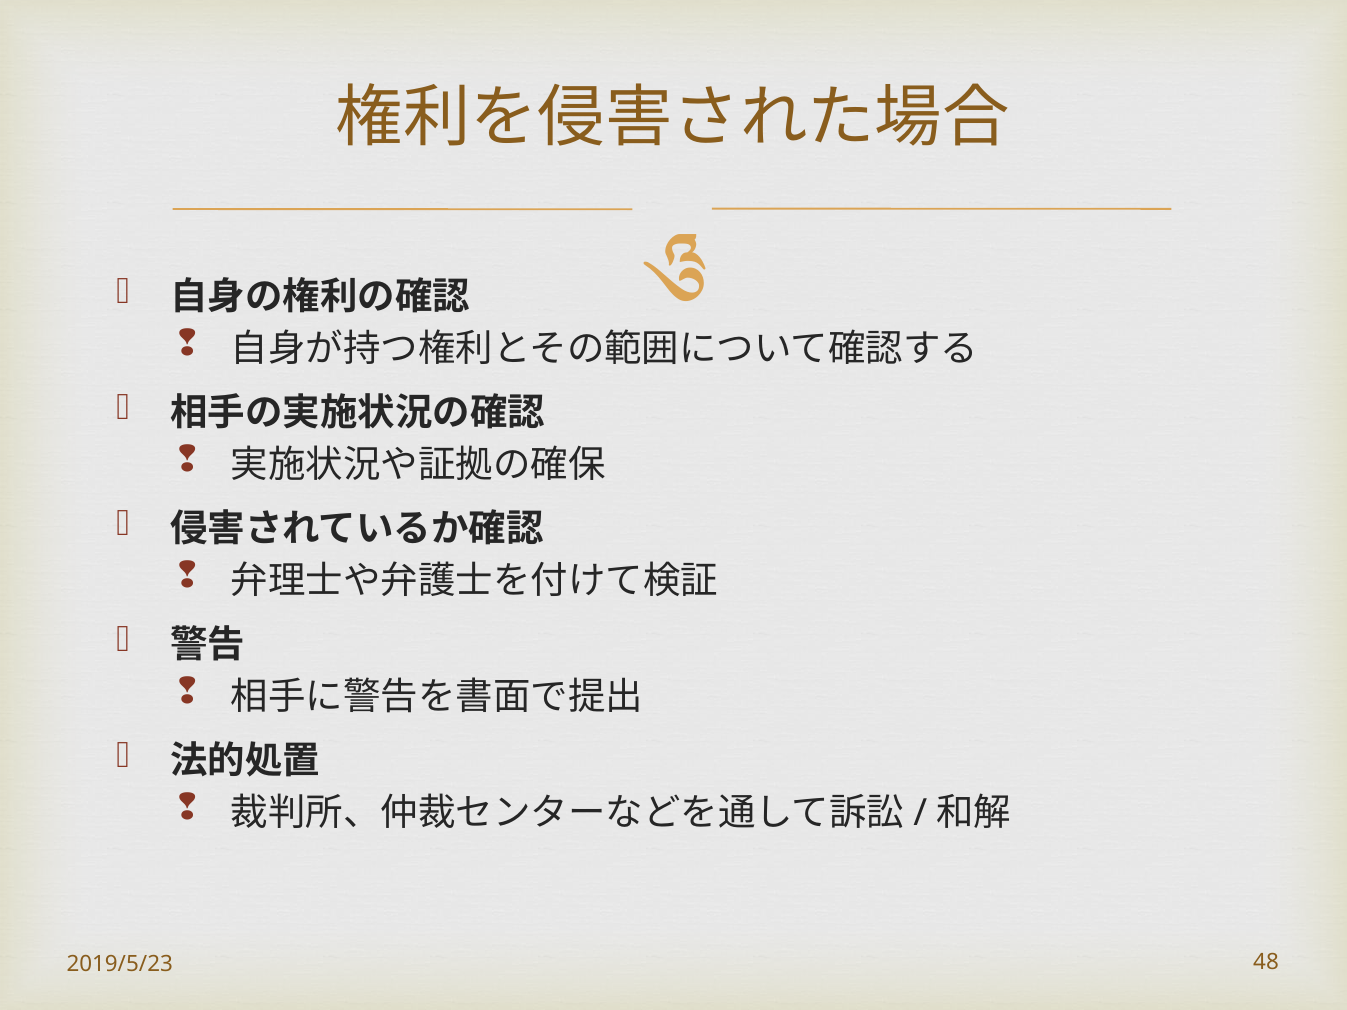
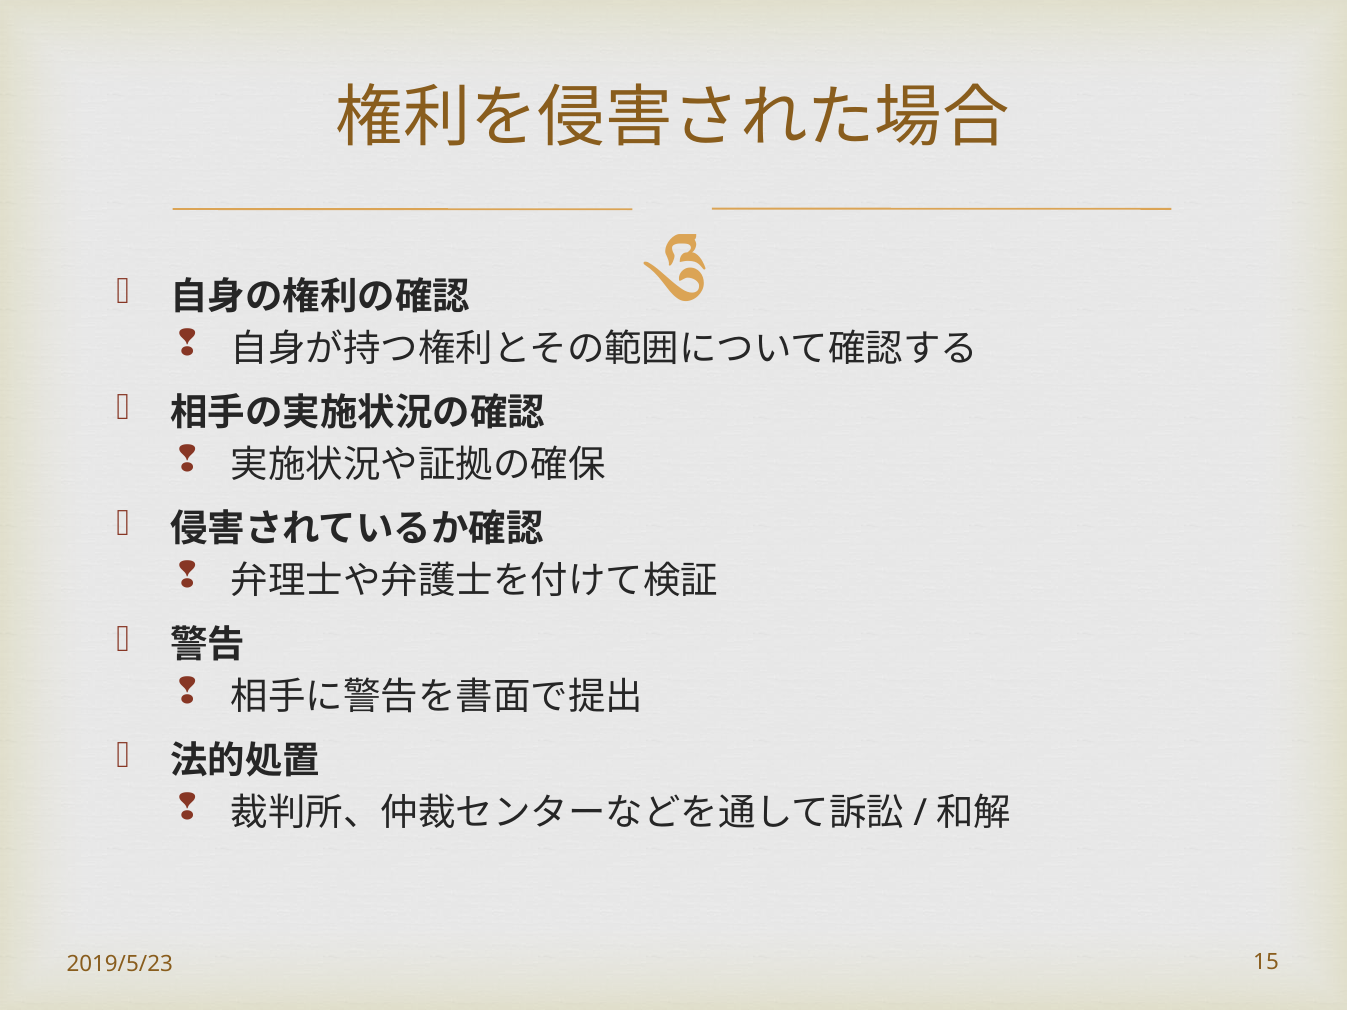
48: 48 -> 15 (1266, 962)
